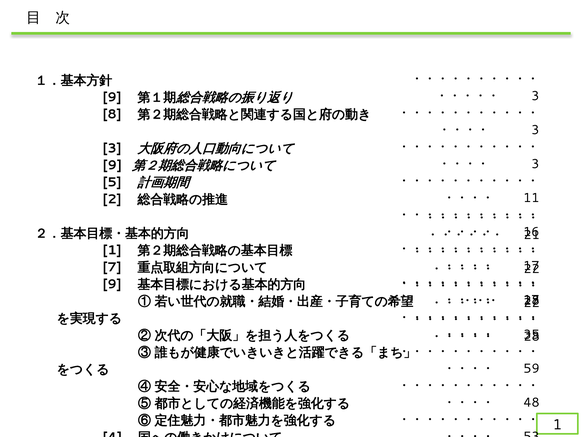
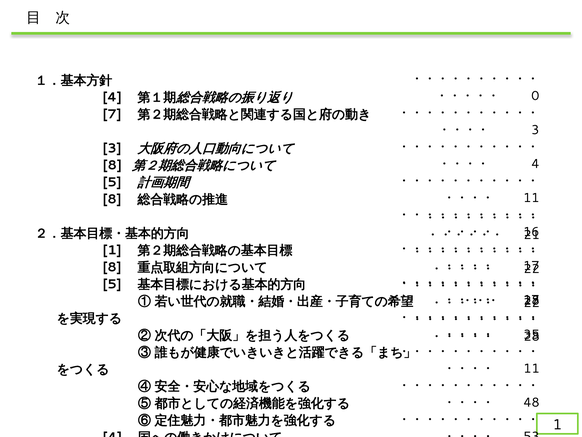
3: 3 -> 0 (535, 96)
9: 9 -> 4 (112, 97)
8: 8 -> 7 (112, 114)
3: 3 -> 4 (535, 164)
9: 9 -> 8 (112, 165)
2: 2 -> 8 (112, 199)
7: 7 -> 8 (112, 267)
9: 9 -> 5 (112, 284)
59: 59 -> 11 (531, 368)
